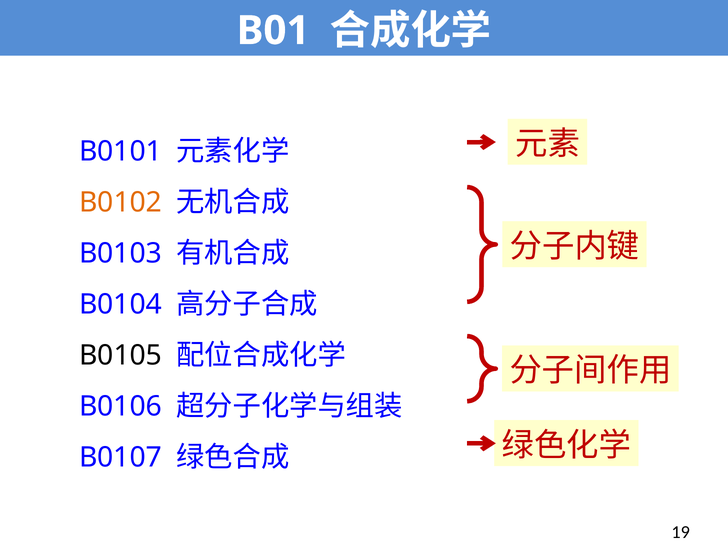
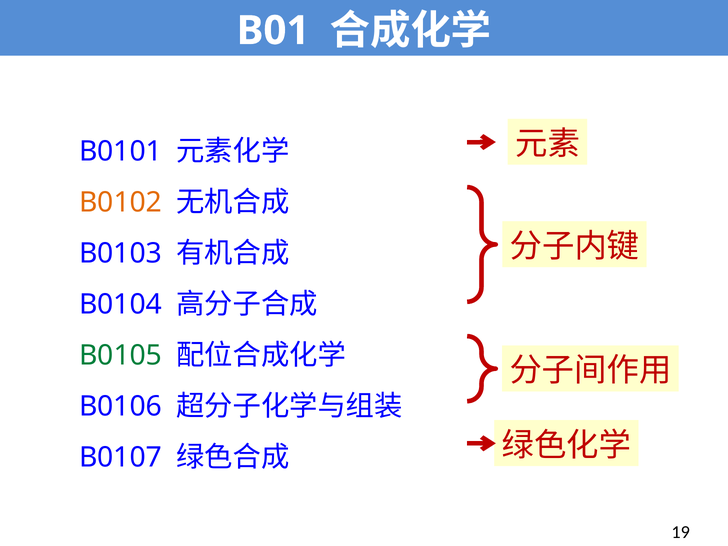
B0105 colour: black -> green (121, 355)
